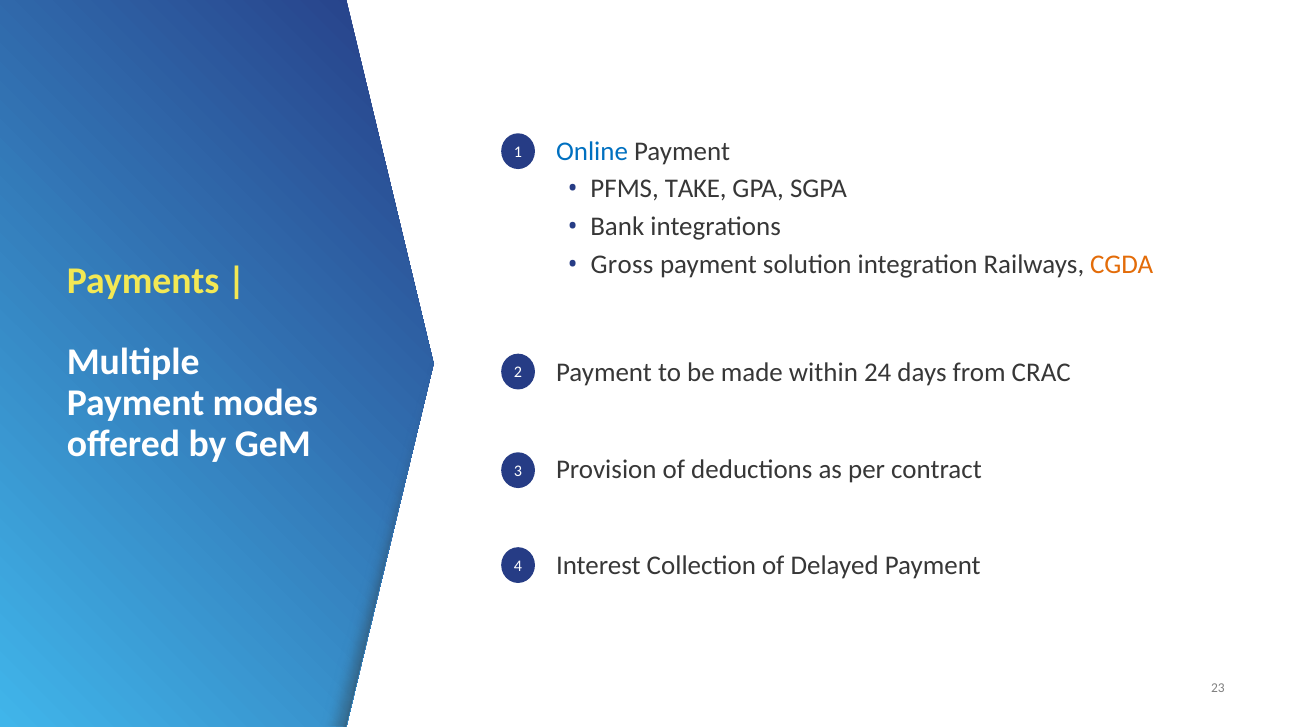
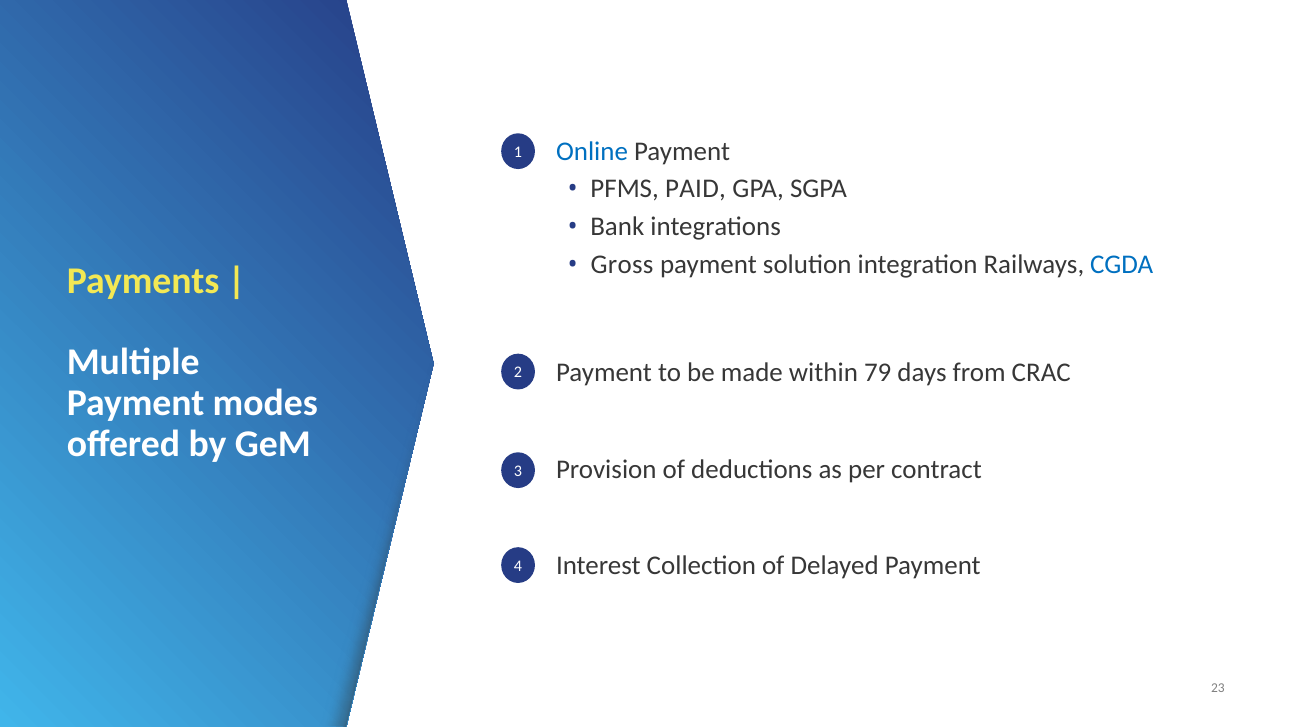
TAKE: TAKE -> PAID (696, 189)
CGDA colour: orange -> blue (1122, 265)
24: 24 -> 79 (878, 372)
